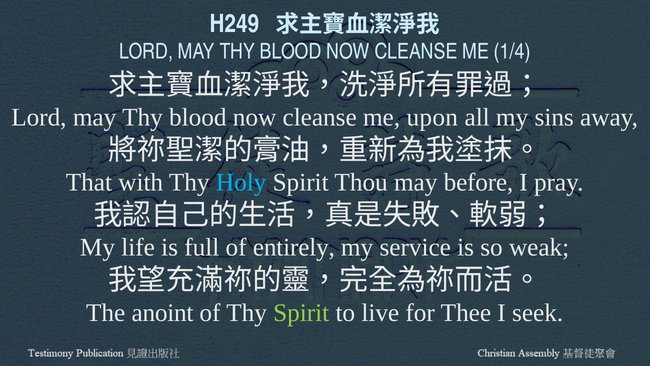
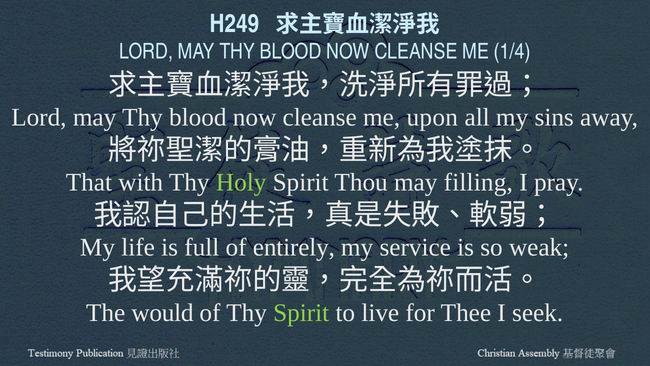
Holy colour: light blue -> light green (241, 182)
before: before -> filling (478, 182)
anoint: anoint -> would (162, 312)
